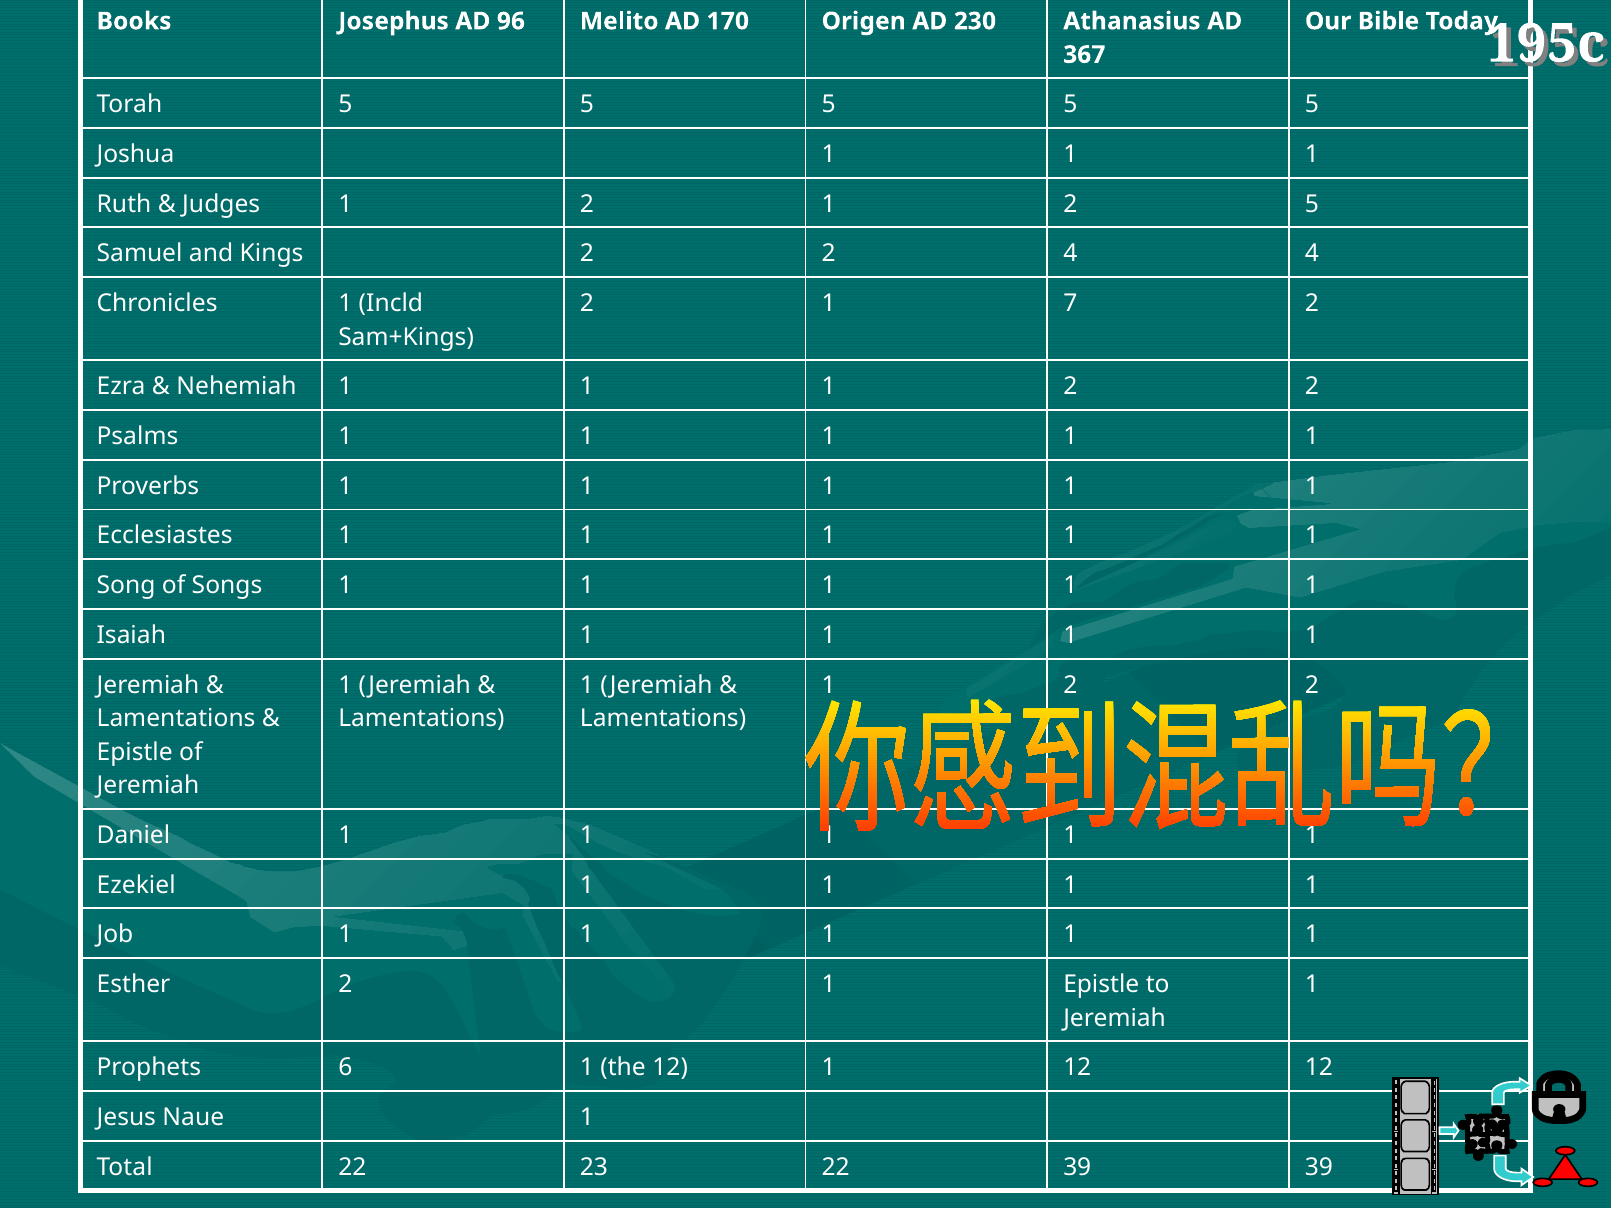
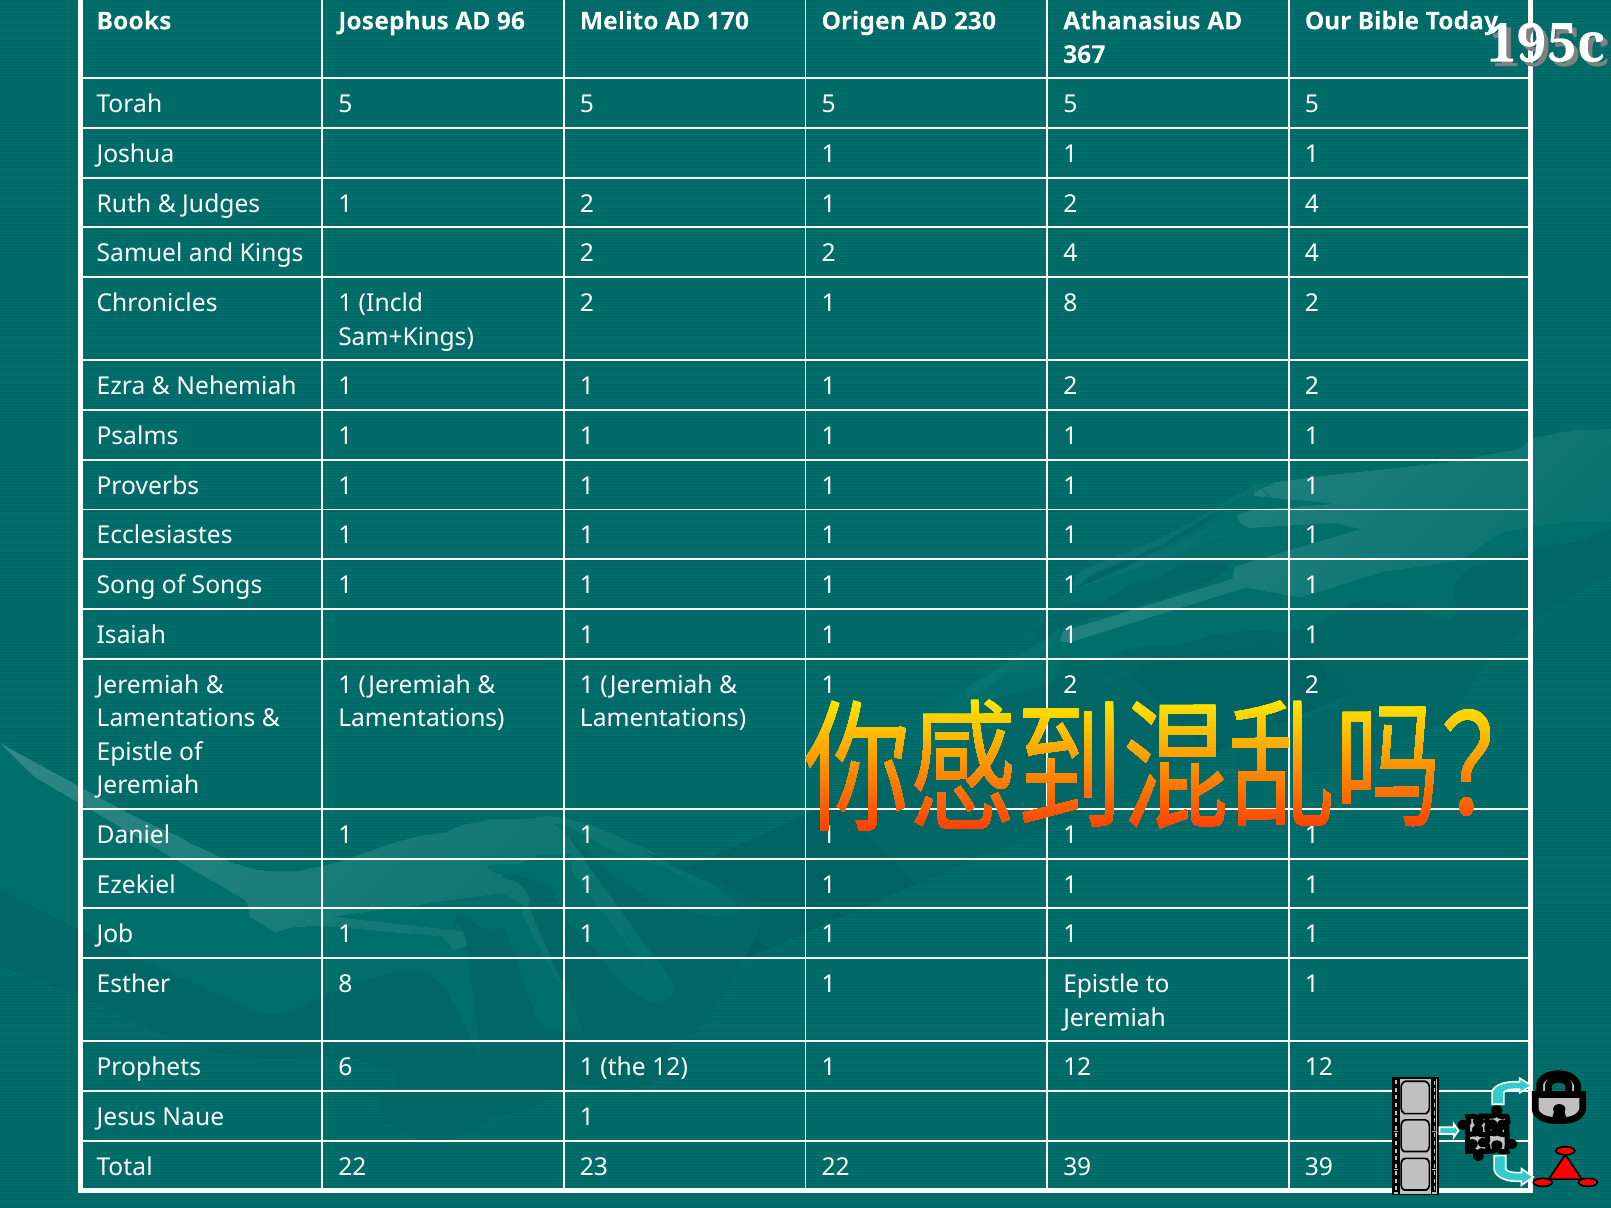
1 2 5: 5 -> 4 (1312, 204)
1 7: 7 -> 8 (1070, 303)
Esther 2: 2 -> 8 (345, 985)
